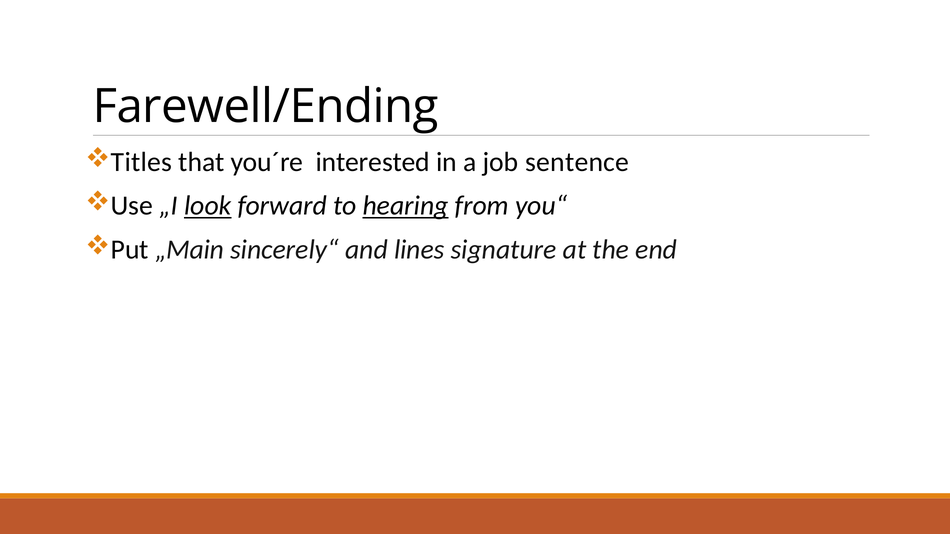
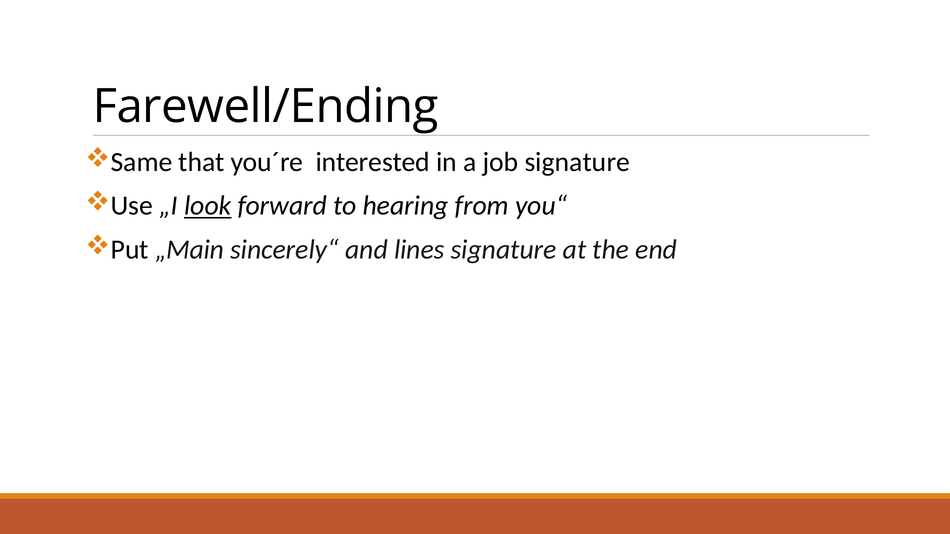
Titles: Titles -> Same (142, 162)
job sentence: sentence -> signature (577, 162)
hearing underline: present -> none (406, 206)
